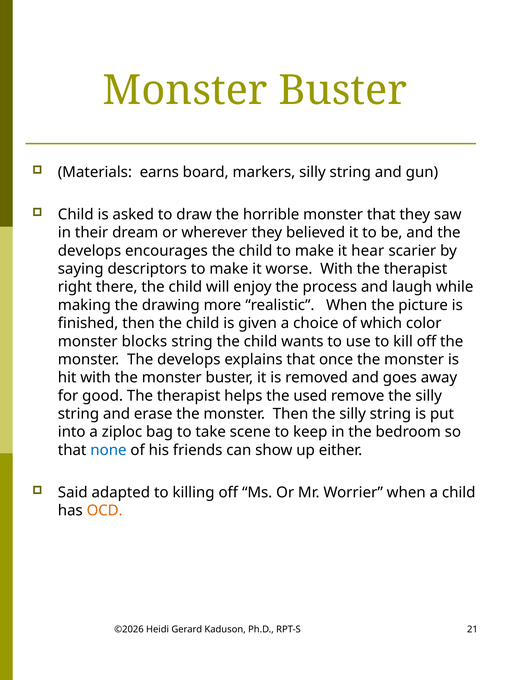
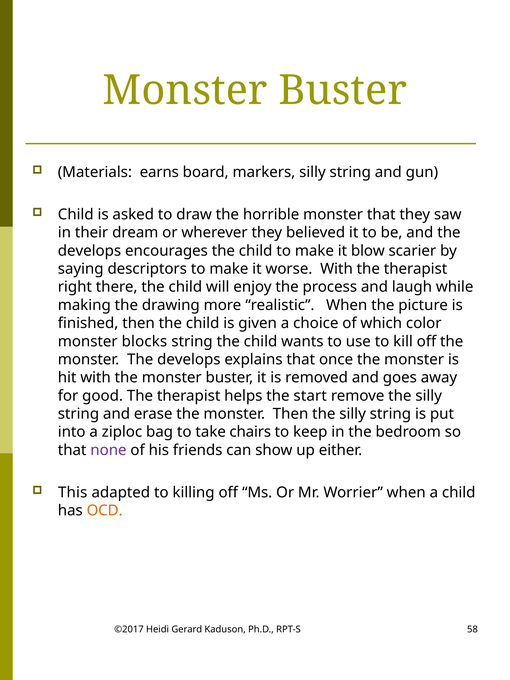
hear: hear -> blow (368, 251)
used: used -> start (310, 396)
scene: scene -> chairs (250, 432)
none colour: blue -> purple (108, 450)
Said: Said -> This (73, 492)
©2026: ©2026 -> ©2017 (129, 629)
21: 21 -> 58 (472, 629)
